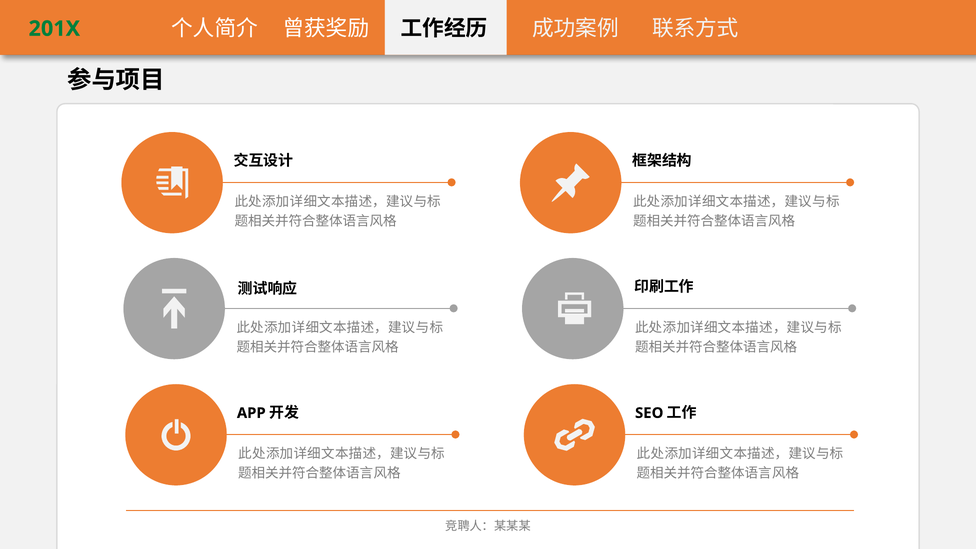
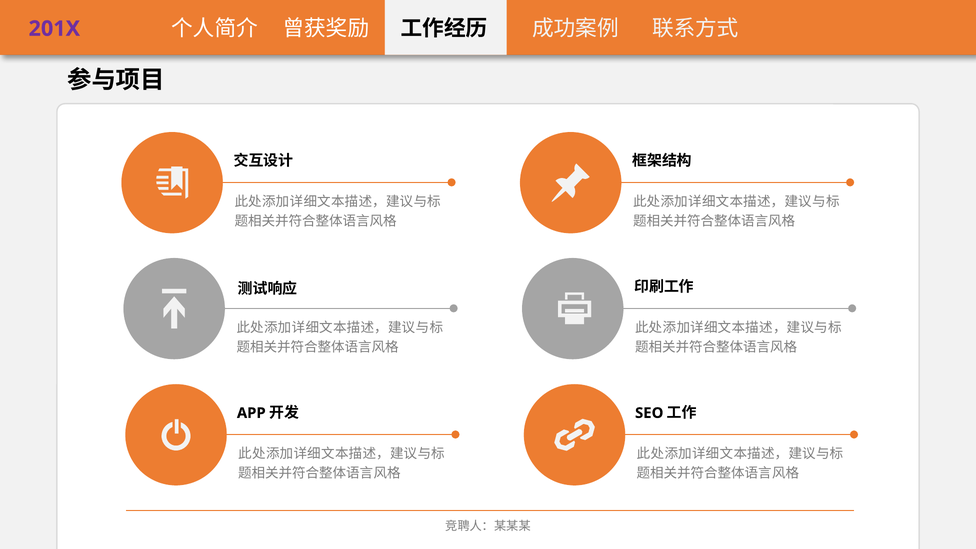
201X colour: green -> purple (54, 29)
